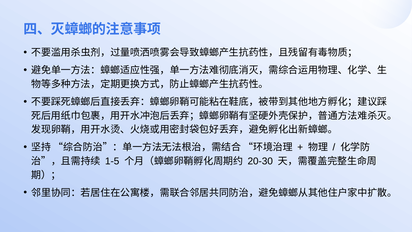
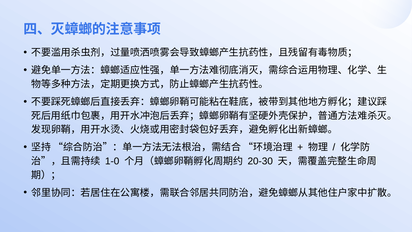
1-5: 1-5 -> 1-0 (112, 161)
